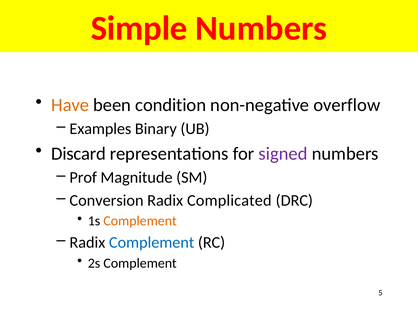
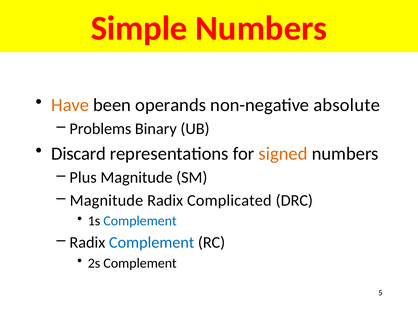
condition: condition -> operands (171, 105)
overflow: overflow -> absolute (347, 105)
Examples: Examples -> Problems (100, 129)
signed colour: purple -> orange (283, 154)
Prof: Prof -> Plus (83, 178)
Conversion: Conversion -> Magnitude (106, 201)
Complement colour: orange -> blue (140, 221)
